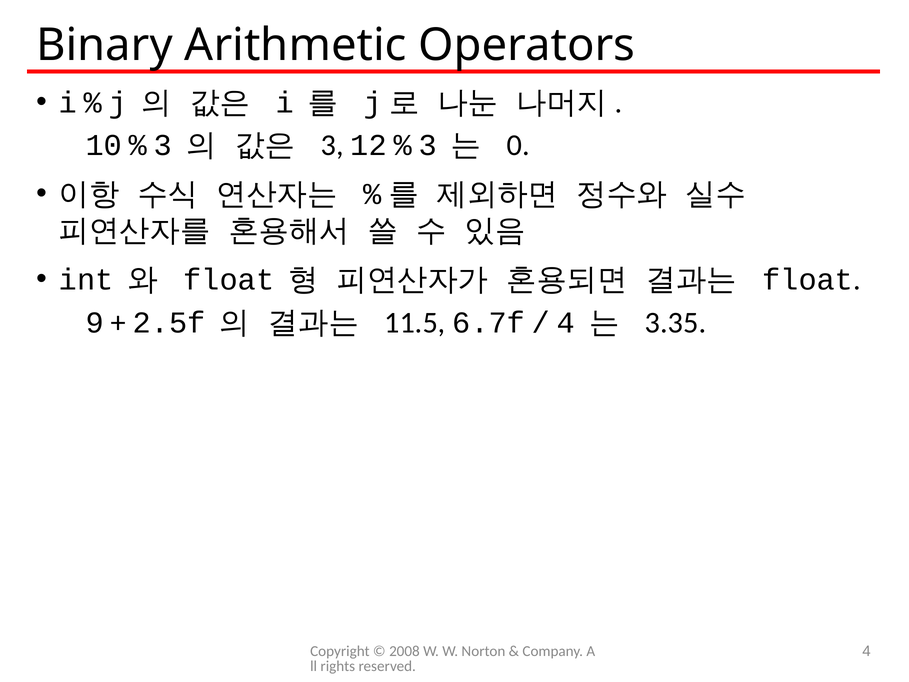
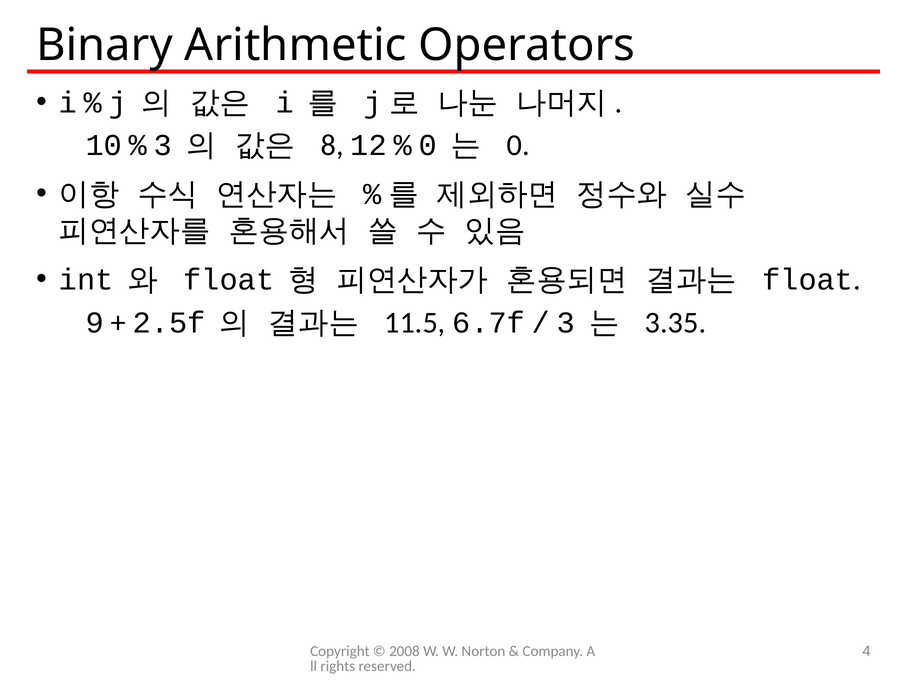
3: 3 -> 8 (332, 145)
3: 3 -> 0 (428, 145)
4: 4 -> 3 (566, 322)
